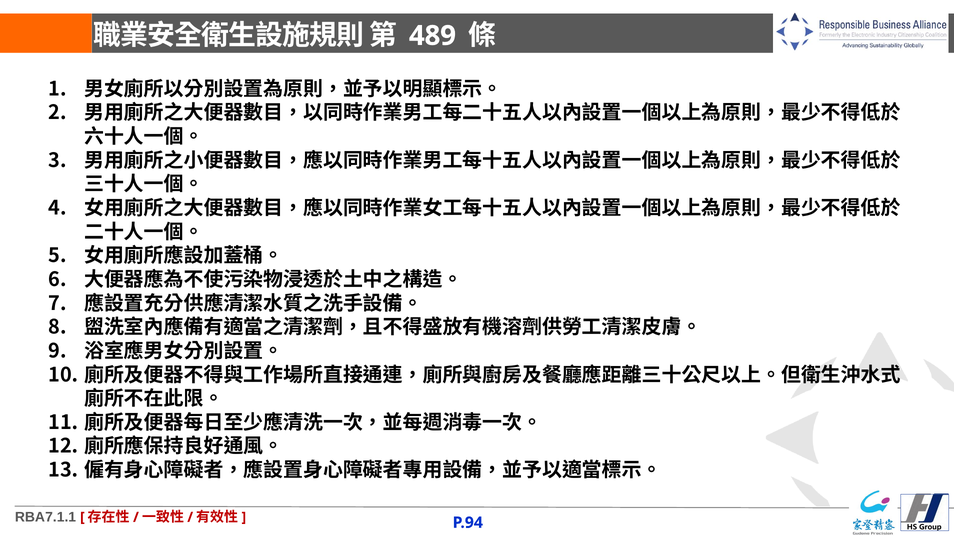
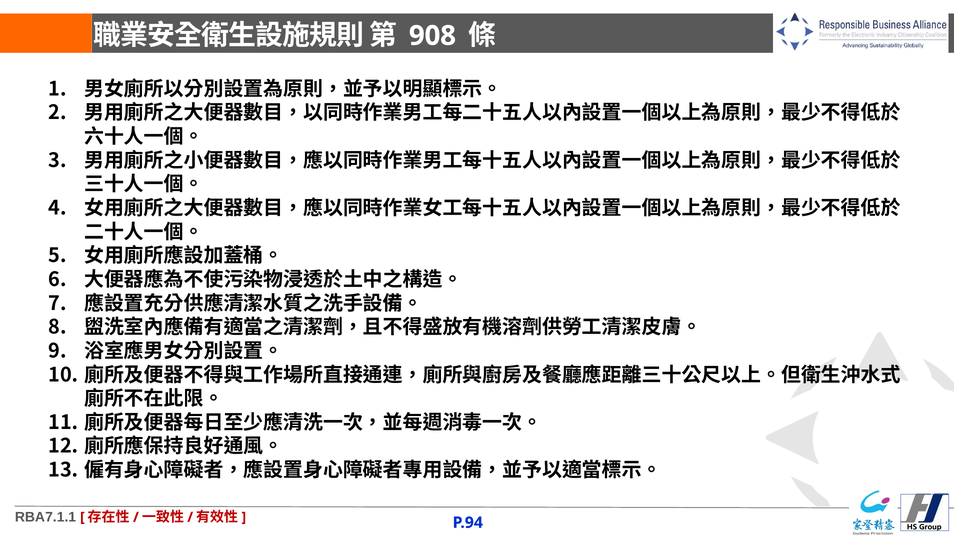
489: 489 -> 908 (432, 36)
